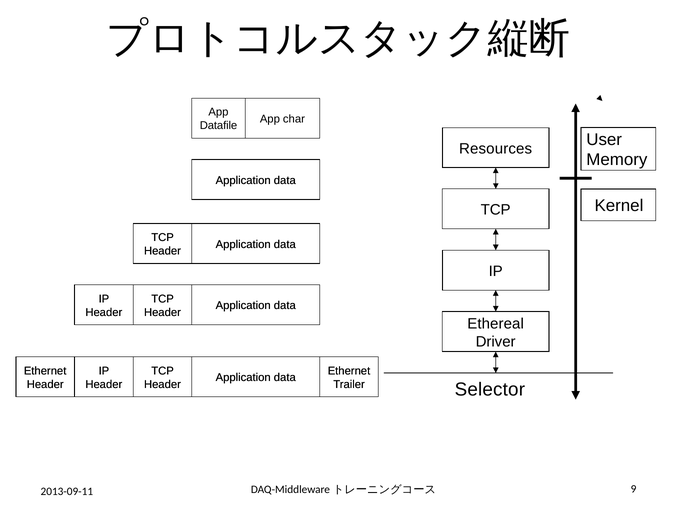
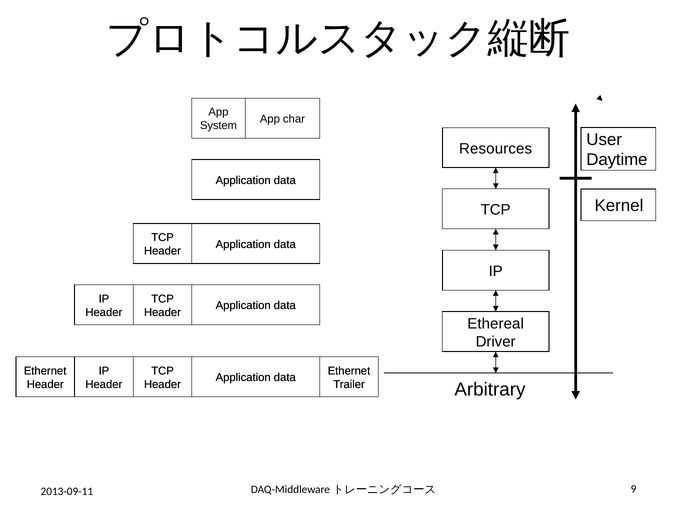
Datafile: Datafile -> System (219, 126)
Memory: Memory -> Daytime (617, 160)
Selector: Selector -> Arbitrary (490, 389)
